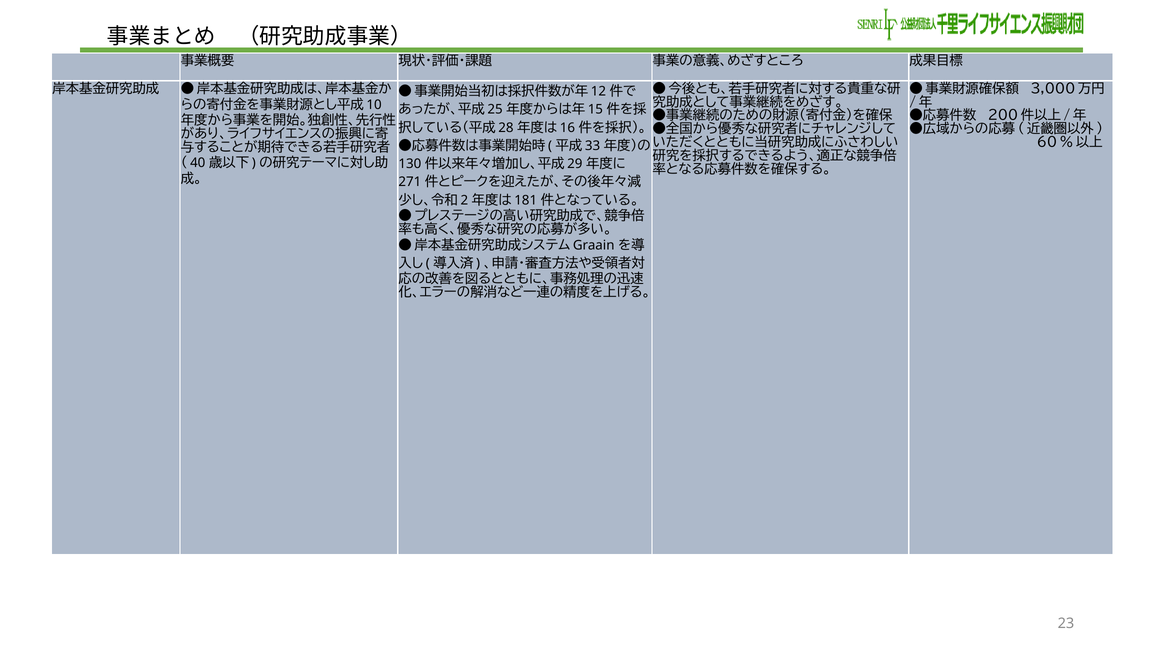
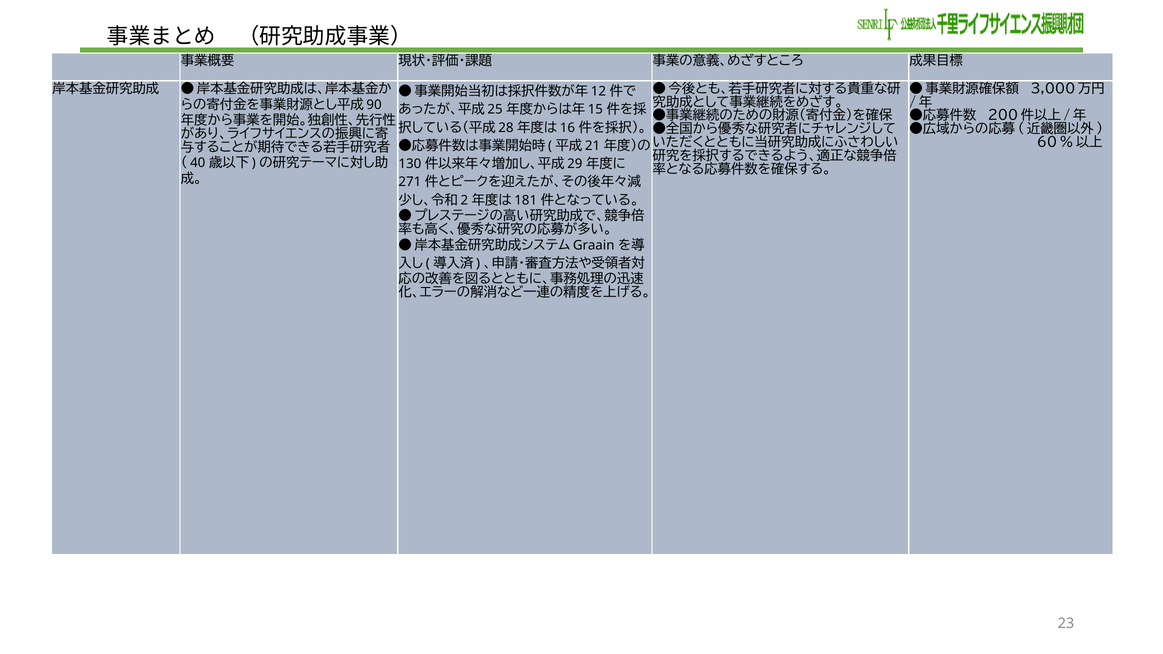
10: 10 -> 90 (374, 105)
33: 33 -> 21 (593, 146)
